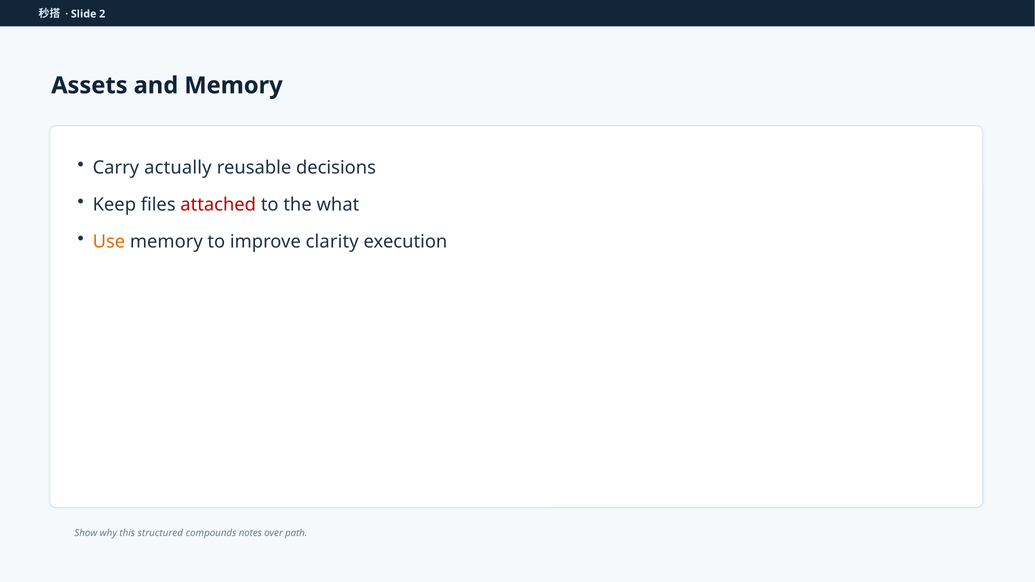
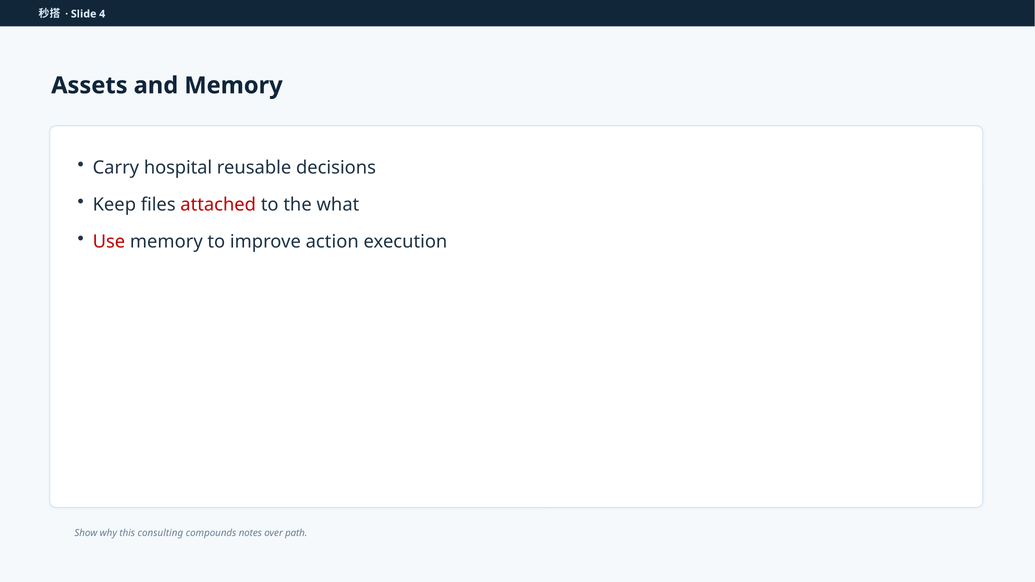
2: 2 -> 4 (102, 14)
actually: actually -> hospital (178, 168)
Use colour: orange -> red (109, 242)
clarity: clarity -> action (332, 242)
structured: structured -> consulting (160, 533)
